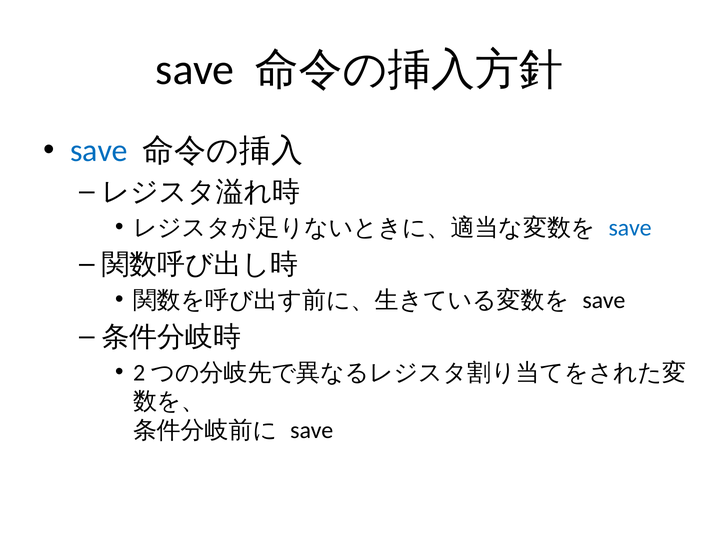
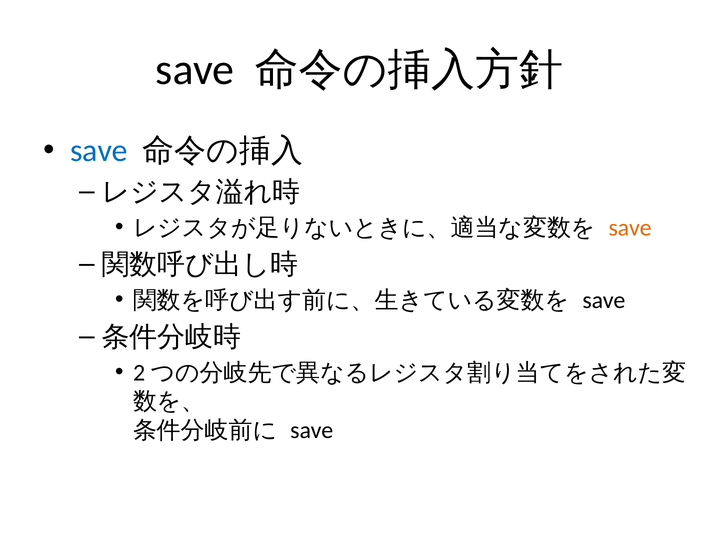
save colour: blue -> orange (630, 228)
